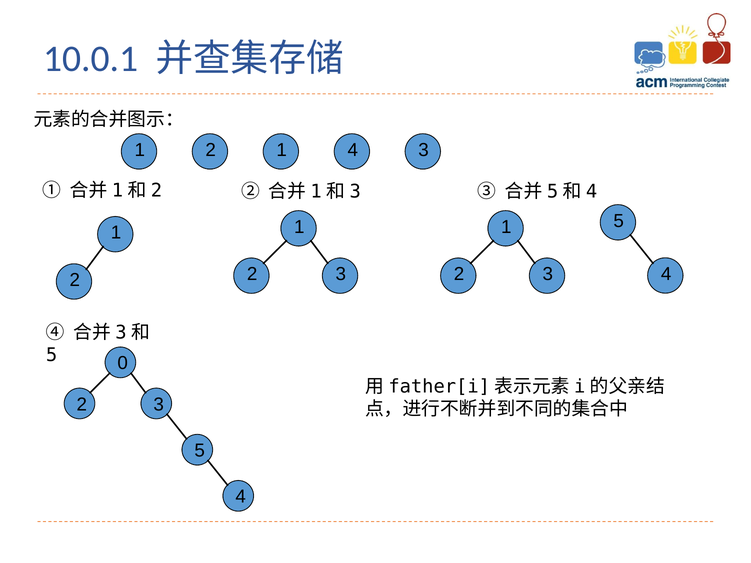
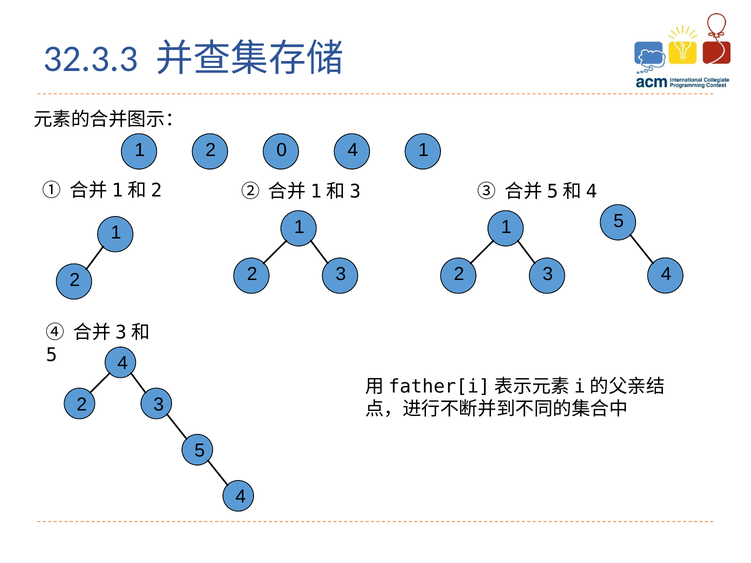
10.0.1: 10.0.1 -> 32.3.3 (91, 59)
2 1: 1 -> 0 (282, 150)
4 3: 3 -> 1 (424, 150)
5 0: 0 -> 4 (123, 363)
